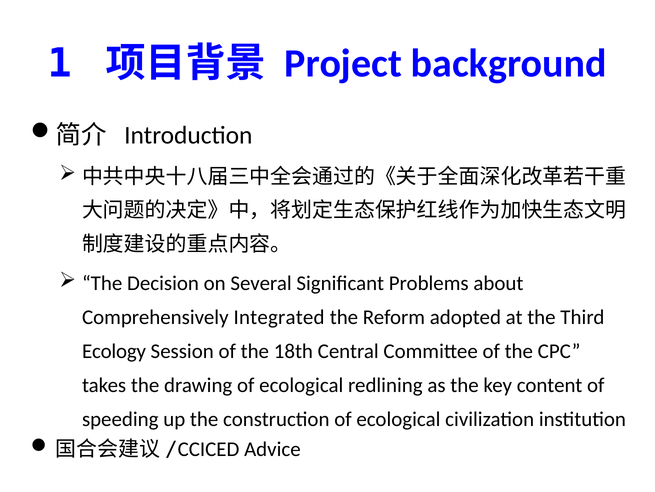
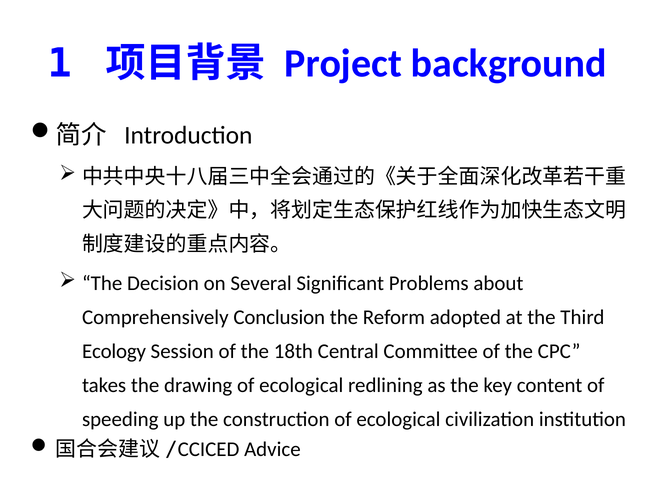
Integrated: Integrated -> Conclusion (279, 317)
